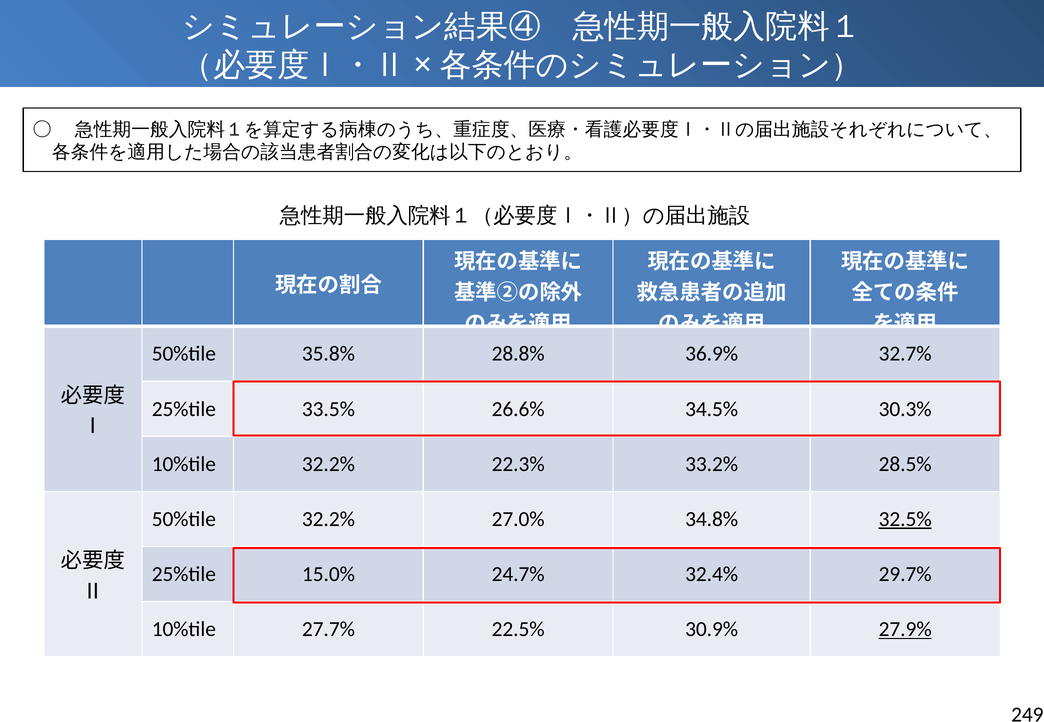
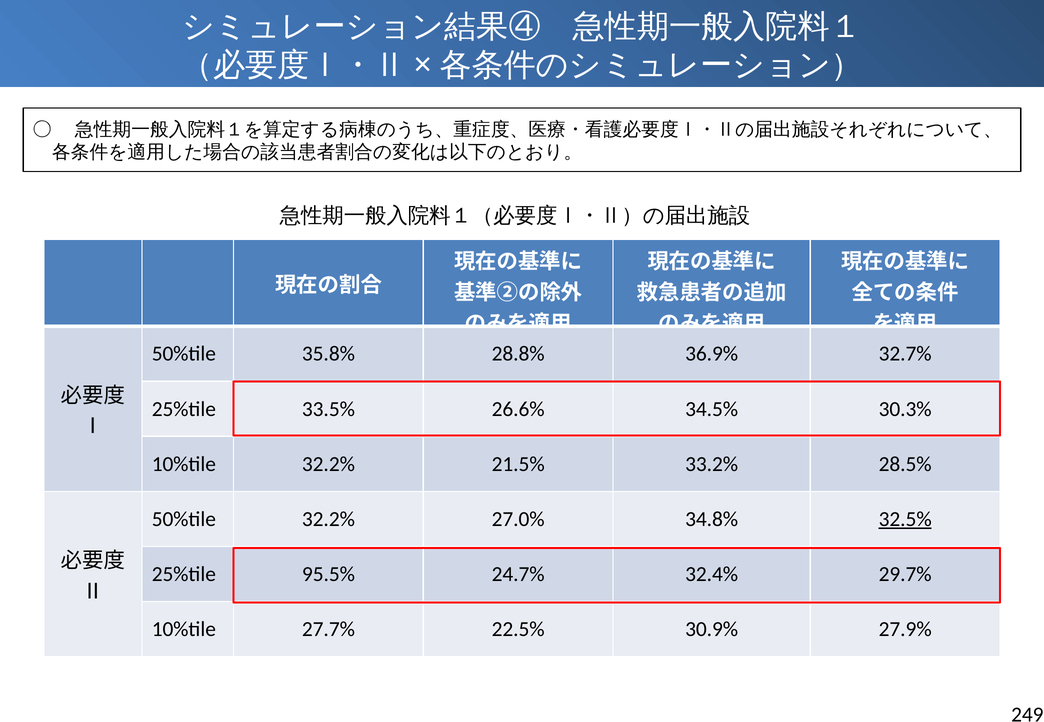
22.3%: 22.3% -> 21.5% (518, 465)
15.0%: 15.0% -> 95.5% (328, 575)
27.9% underline: present -> none (905, 630)
